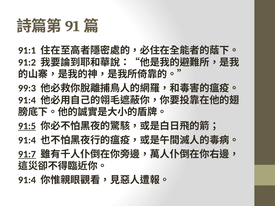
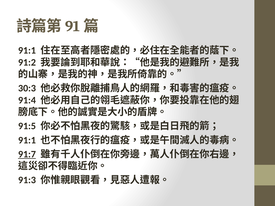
99:3: 99:3 -> 30:3 (27, 88)
91:5 underline: present -> none (27, 126)
91:4: 91:4 -> 91:1 (27, 140)
91:4: 91:4 -> 91:3 (27, 180)
